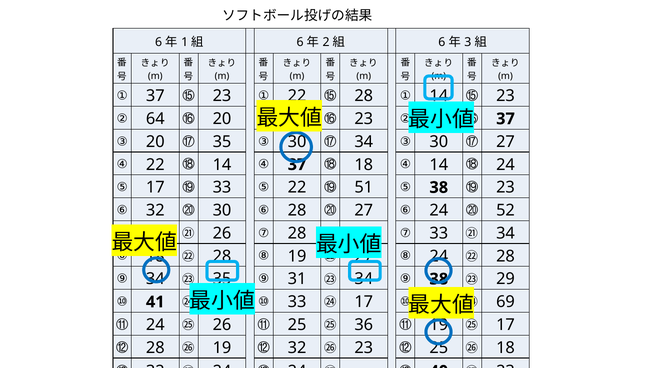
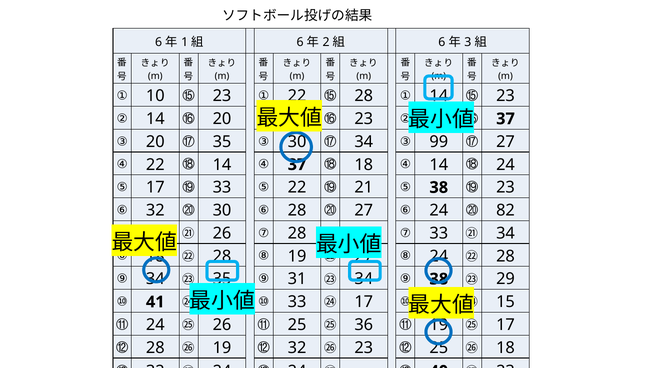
① 37: 37 -> 10 (155, 96)
② 64: 64 -> 14 (155, 119)
34 ③ 30: 30 -> 99 (439, 142)
⑲ 51: 51 -> 21 (364, 188)
52: 52 -> 82 (506, 211)
69: 69 -> 15 (506, 302)
